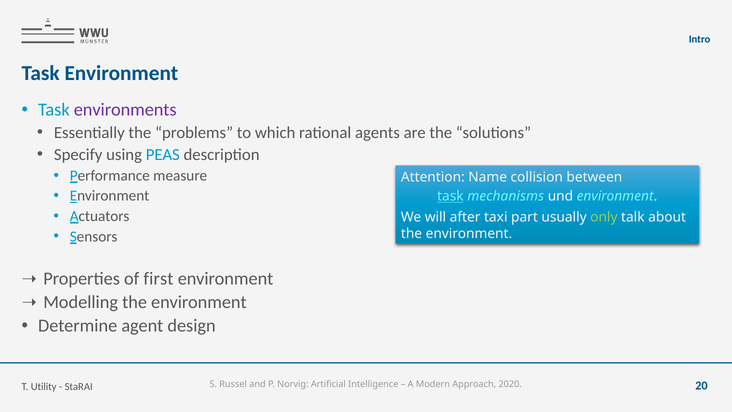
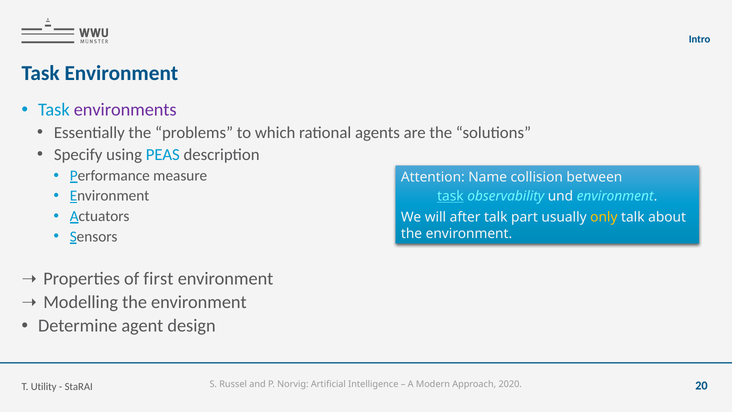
mechanisms: mechanisms -> observability (506, 196)
after taxi: taxi -> talk (496, 217)
only colour: light green -> yellow (604, 217)
